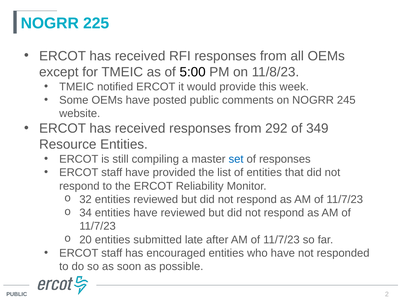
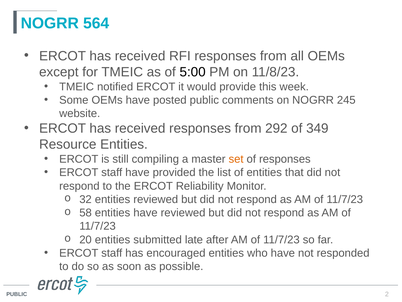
225: 225 -> 564 (96, 23)
set colour: blue -> orange (236, 159)
34: 34 -> 58 (86, 213)
